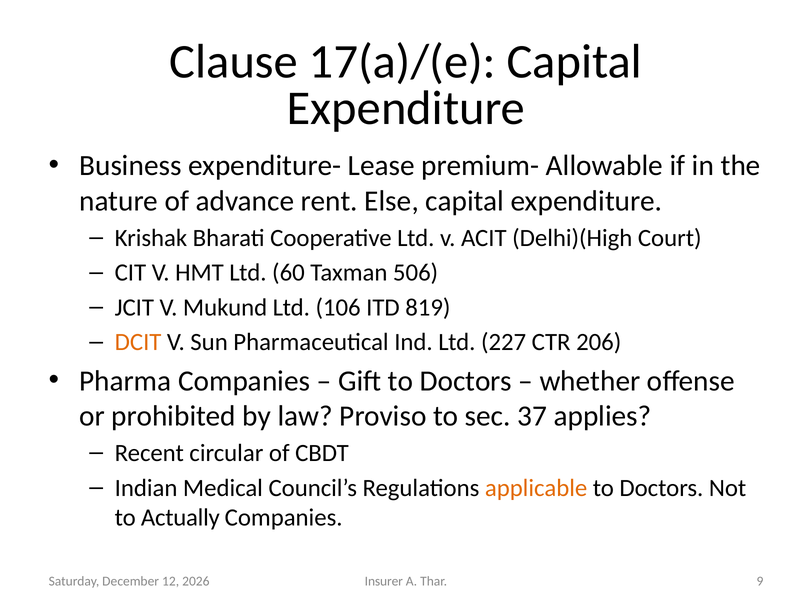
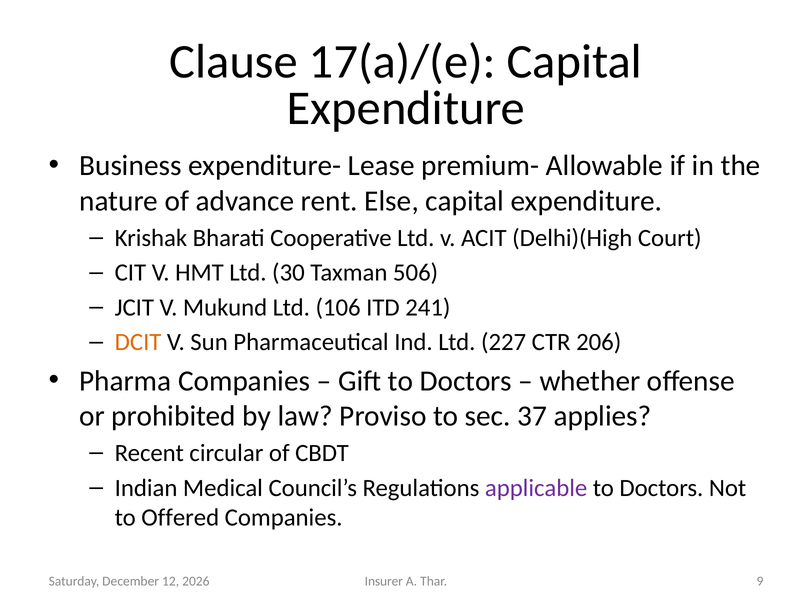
60: 60 -> 30 (288, 273)
819: 819 -> 241 (428, 308)
applicable colour: orange -> purple (536, 488)
Actually: Actually -> Offered (180, 518)
